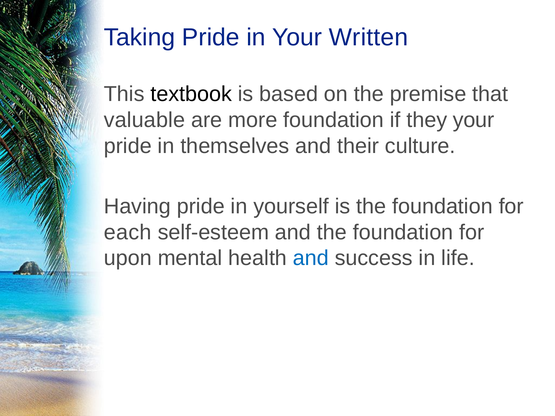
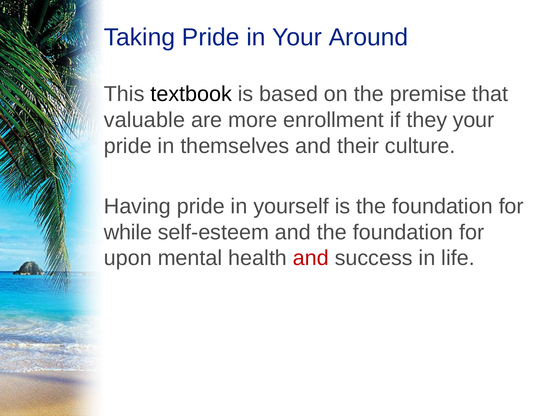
Written: Written -> Around (369, 37)
more foundation: foundation -> enrollment (334, 120)
each: each -> while (128, 232)
and colour: blue -> red (311, 258)
